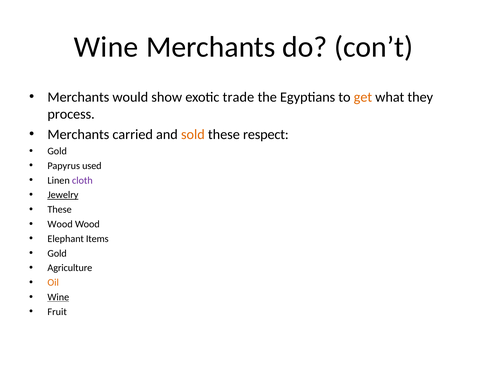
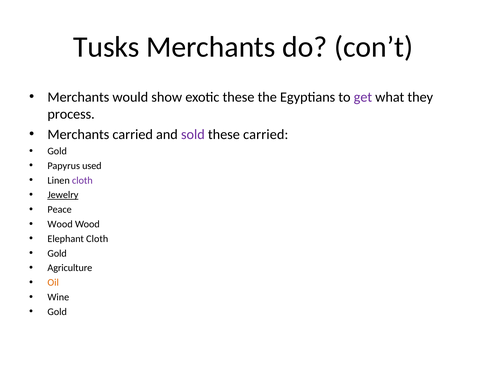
Wine: Wine -> Tusks (106, 47)
exotic trade: trade -> these (239, 97)
get colour: orange -> purple (363, 97)
sold colour: orange -> purple (193, 135)
these respect: respect -> carried (266, 135)
These: These -> Peace (60, 210)
Elephant Items: Items -> Cloth (97, 239)
Wine underline: present -> none (58, 297)
Fruit: Fruit -> Gold (57, 312)
